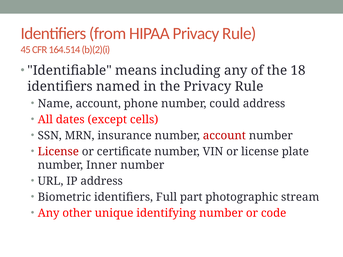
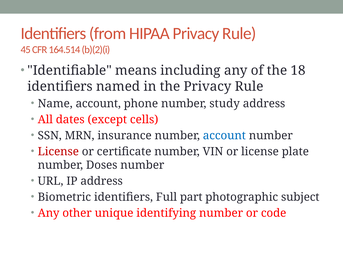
could: could -> study (225, 104)
account colour: red -> blue (224, 136)
Inner: Inner -> Doses (102, 165)
stream: stream -> subject (300, 197)
